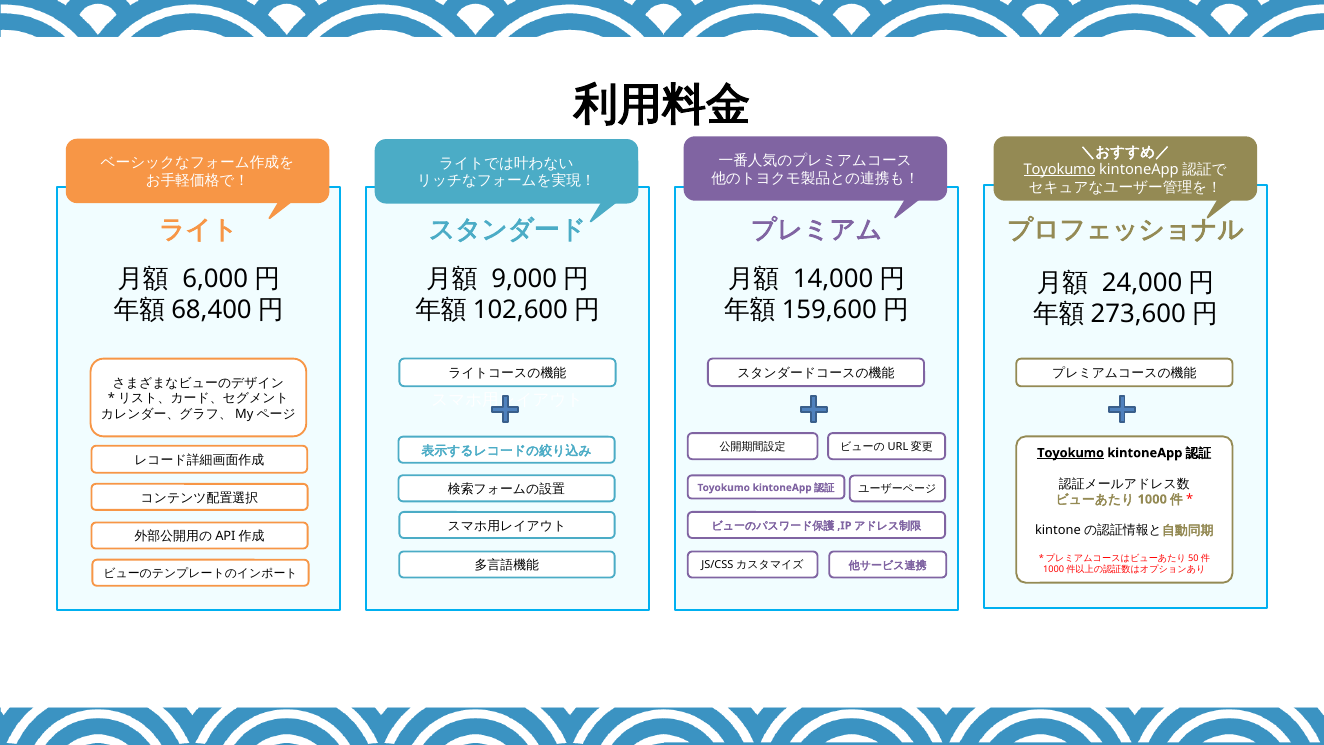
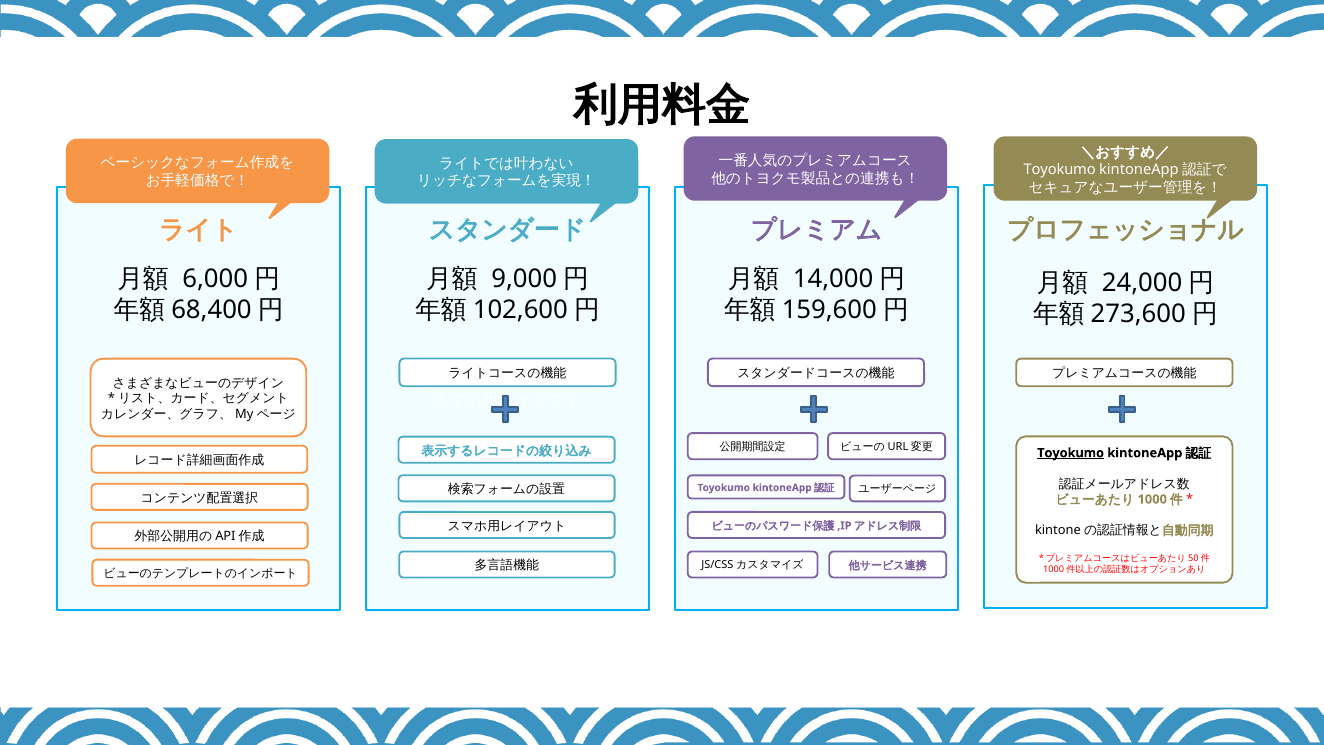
Toyokumo underline: present -> none (1060, 170)
